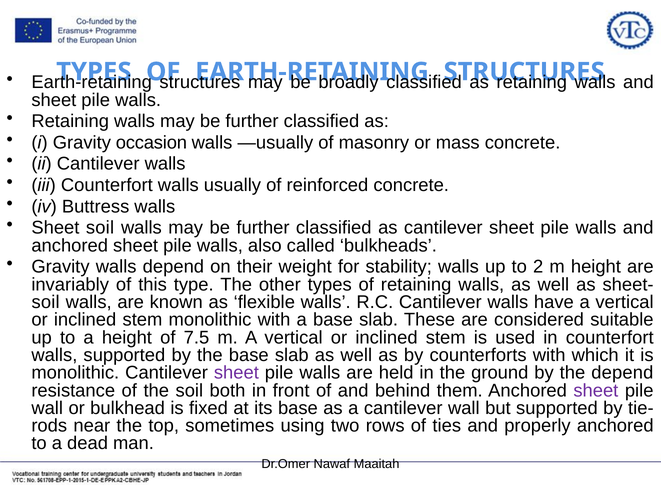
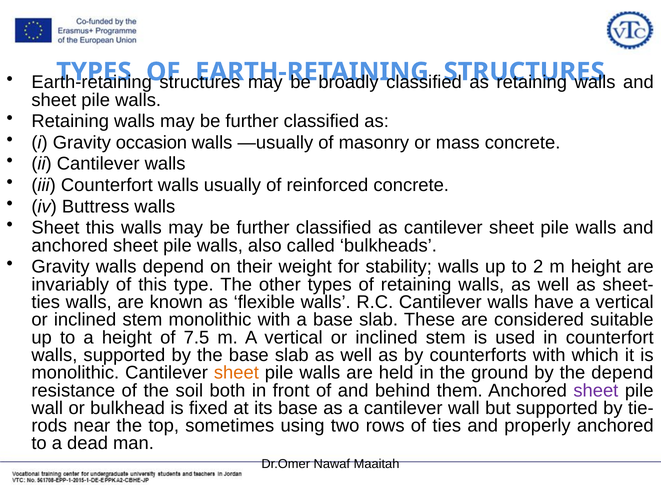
Sheet soil: soil -> this (100, 228)
soil: soil -> ties (46, 302)
sheet colour: purple -> orange (236, 373)
